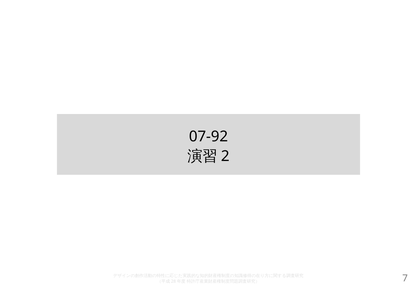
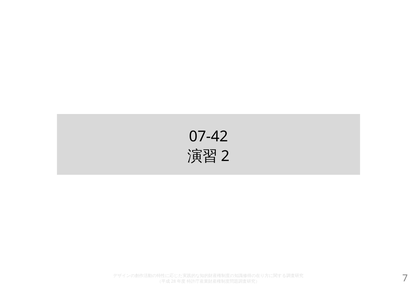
07-92: 07-92 -> 07-42 (208, 136)
